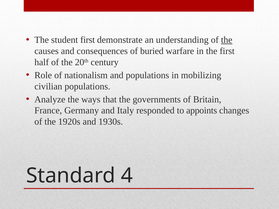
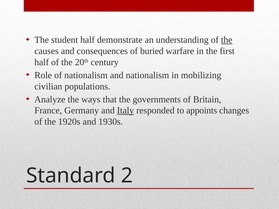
student first: first -> half (88, 40)
and populations: populations -> nationalism (147, 75)
Italy underline: none -> present (126, 111)
4: 4 -> 2 (127, 176)
